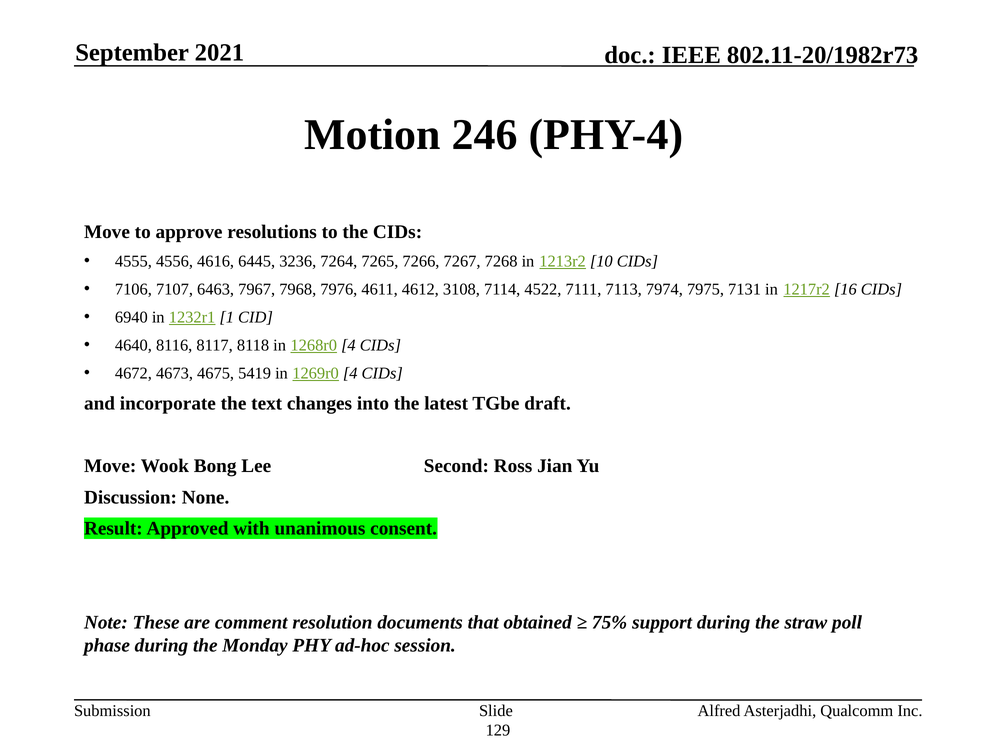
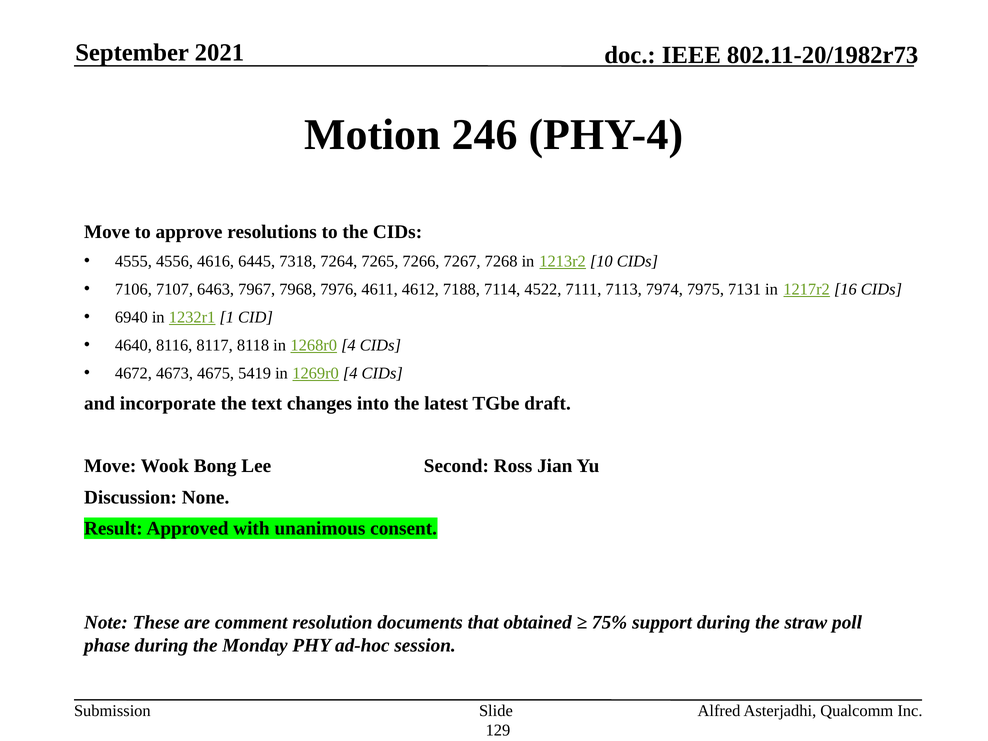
3236: 3236 -> 7318 (298, 261)
3108: 3108 -> 7188 (461, 289)
